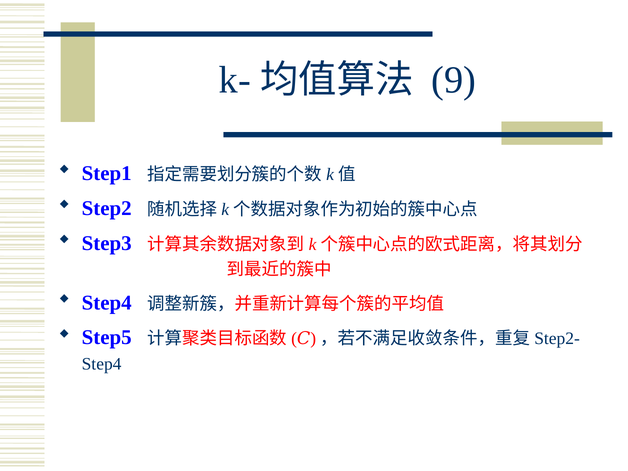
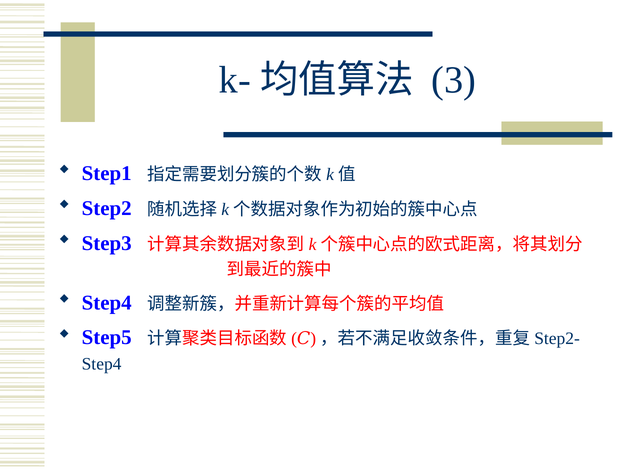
9: 9 -> 3 (454, 80)
